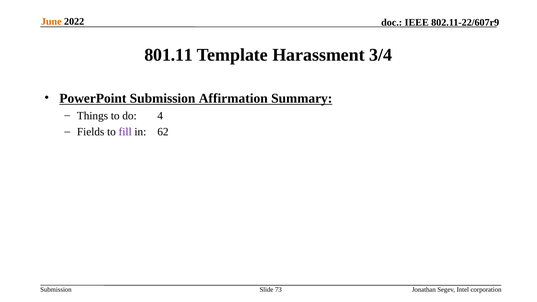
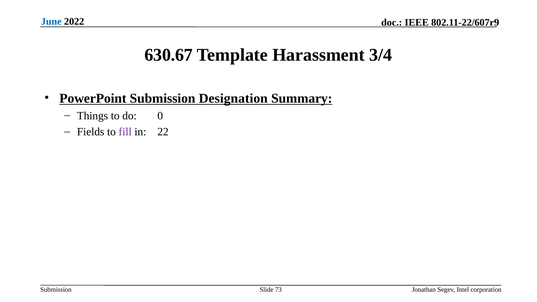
June colour: orange -> blue (51, 21)
801.11: 801.11 -> 630.67 (169, 55)
Affirmation: Affirmation -> Designation (233, 98)
4: 4 -> 0 (160, 116)
62: 62 -> 22 (163, 132)
